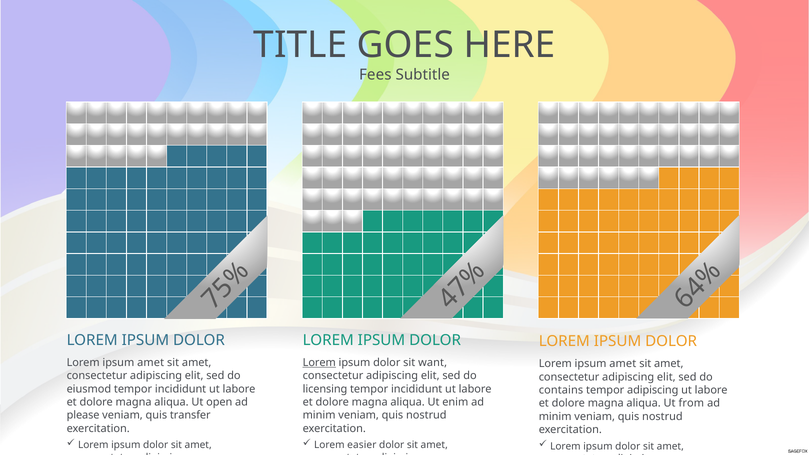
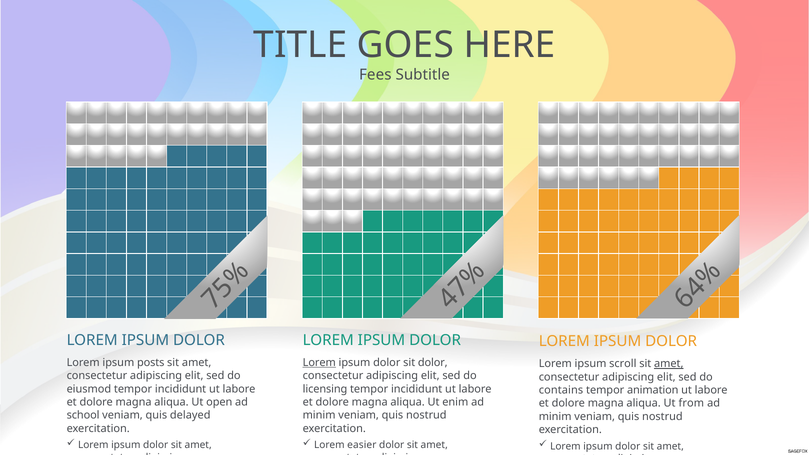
amet: amet -> posts (151, 363)
sit want: want -> dolor (433, 363)
amet: amet -> scroll (623, 364)
amet underline: none -> present (669, 364)
tempor adipiscing: adipiscing -> animation (653, 390)
please: please -> school (83, 415)
transfer: transfer -> delayed (190, 415)
